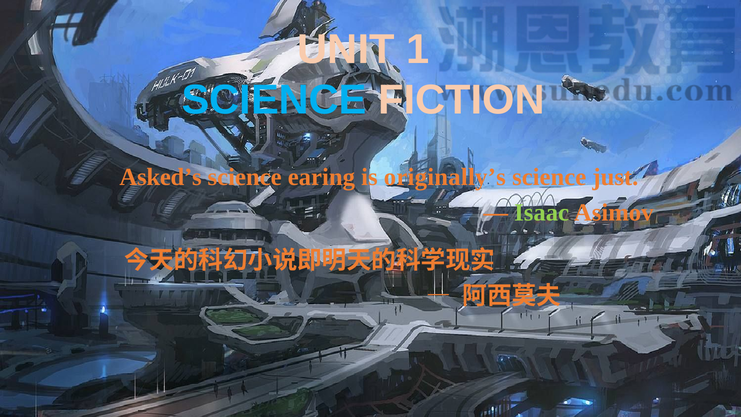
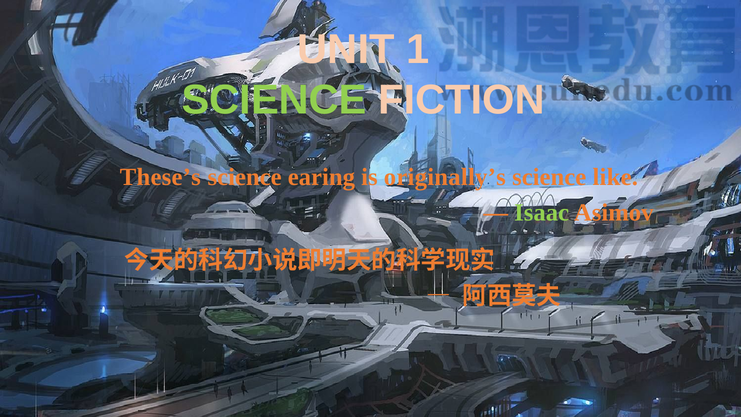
SCIENCE colour: light blue -> light green (274, 100)
Asked’s: Asked’s -> These’s (160, 177)
just: just -> like (615, 177)
